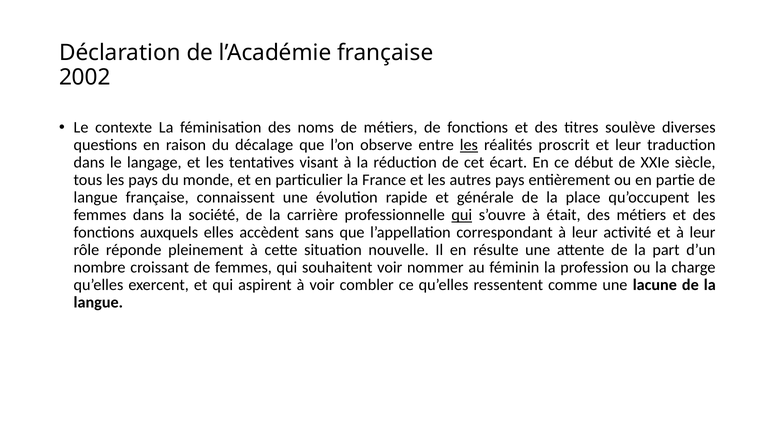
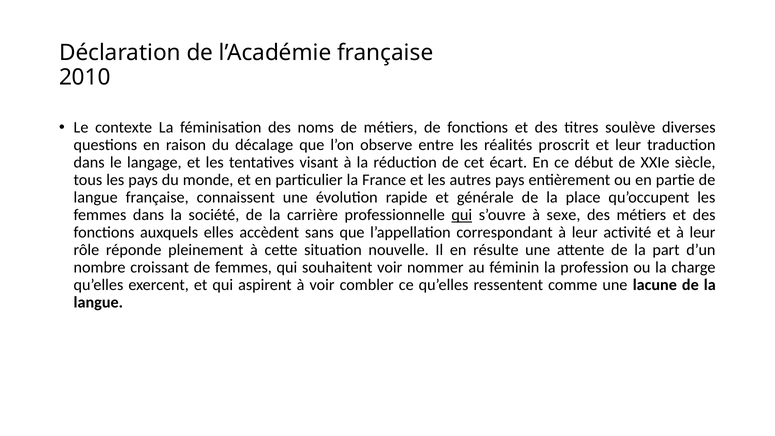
2002: 2002 -> 2010 (85, 77)
les underline: present -> none (469, 145)
était: était -> sexe (564, 215)
